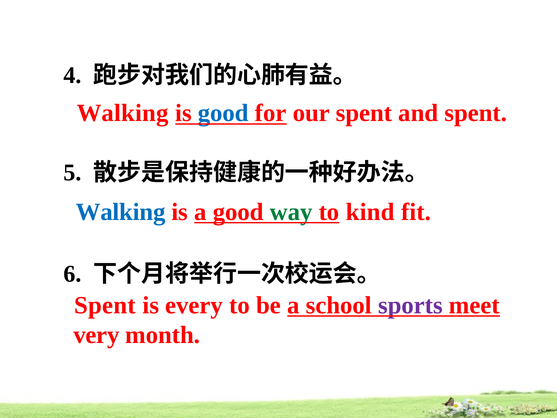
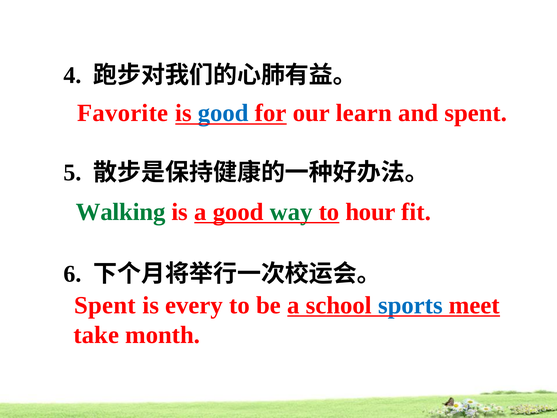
Walking: Walking -> Favorite (123, 113)
our spent: spent -> learn (364, 113)
Walking colour: blue -> green (121, 212)
kind: kind -> hour (370, 212)
sports colour: purple -> blue (410, 305)
very: very -> take (96, 335)
